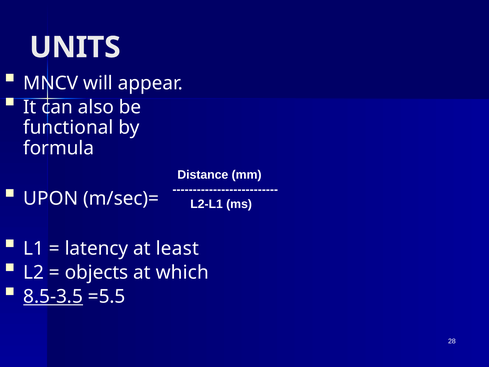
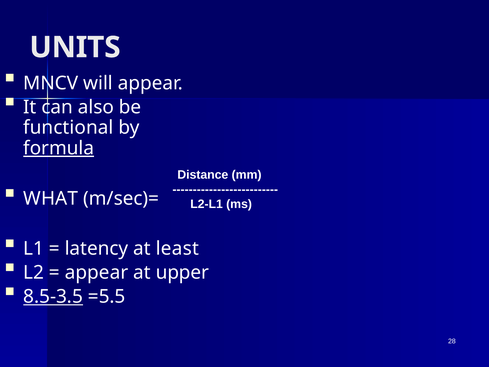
formula underline: none -> present (59, 148)
UPON: UPON -> WHAT (51, 198)
objects: objects -> appear (96, 273)
which: which -> upper (182, 273)
